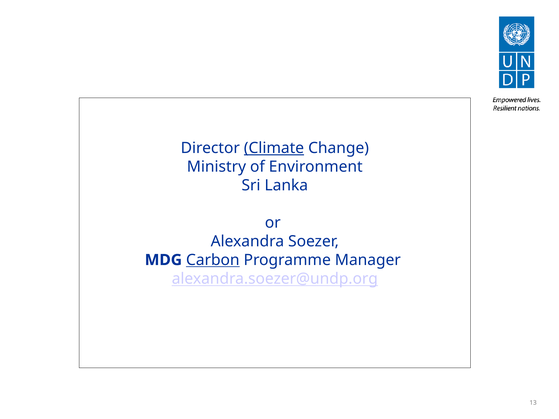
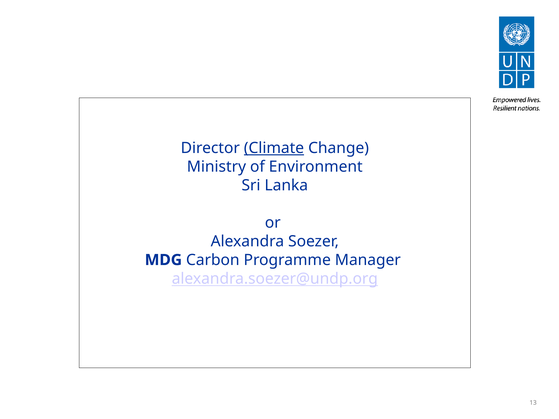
Carbon underline: present -> none (213, 260)
